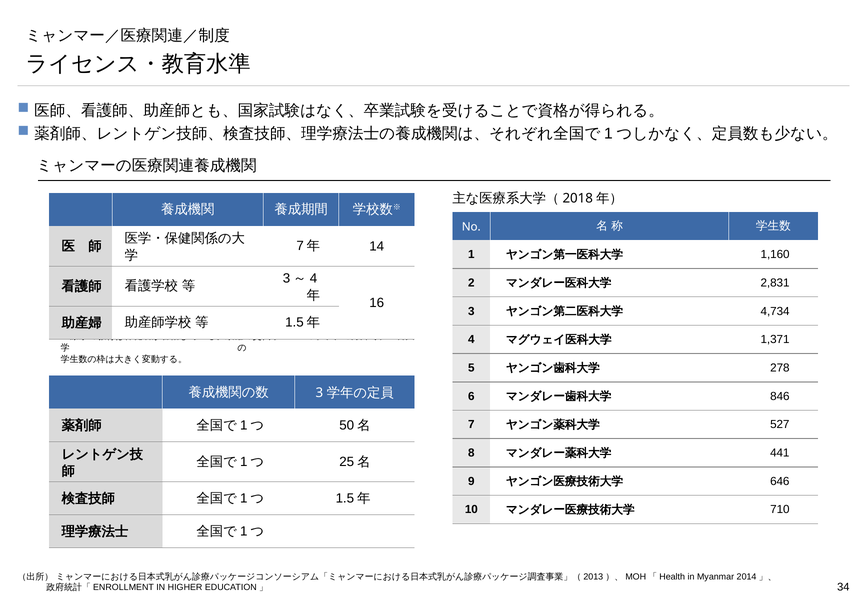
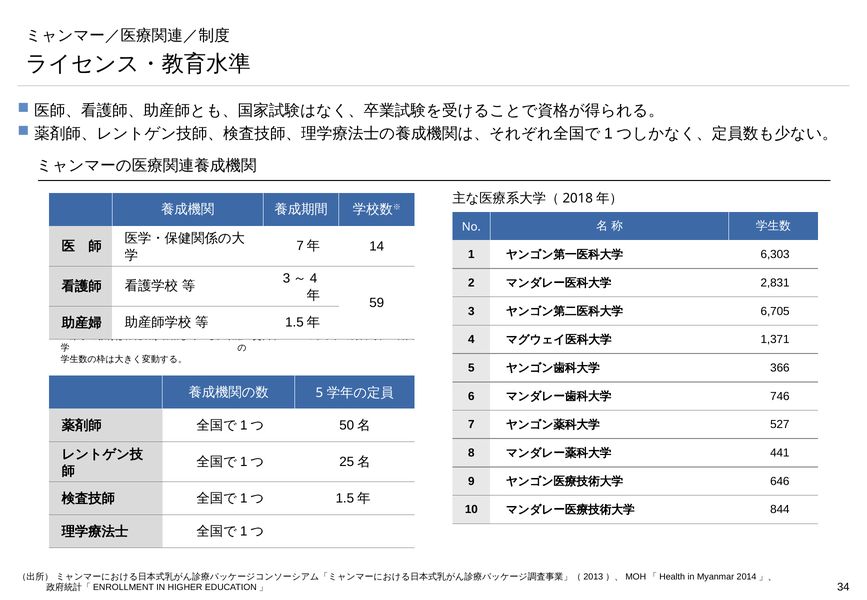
1,160: 1,160 -> 6,303 (775, 255)
16: 16 -> 59 (377, 303)
4,734: 4,734 -> 6,705 (775, 311)
278: 278 -> 366 (780, 368)
3: 3 -> 5 (319, 393)
846: 846 -> 746 (780, 396)
710: 710 -> 844 (780, 510)
